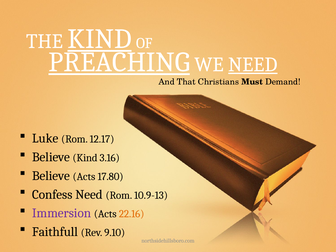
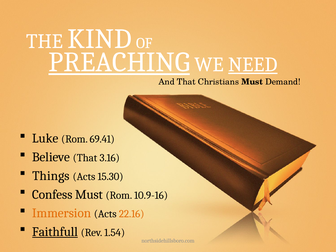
KIND underline: present -> none (99, 39)
12.17: 12.17 -> 69.41 (102, 139)
Believe Kind: Kind -> That (85, 158)
Believe: Believe -> Things (51, 176)
17.80: 17.80 -> 15.30 (111, 177)
Confess Need: Need -> Must (89, 194)
10.9-13: 10.9-13 -> 10.9-16 (151, 195)
Immersion colour: purple -> orange (62, 213)
Faithfull underline: none -> present (55, 232)
9.10: 9.10 -> 1.54 (115, 233)
